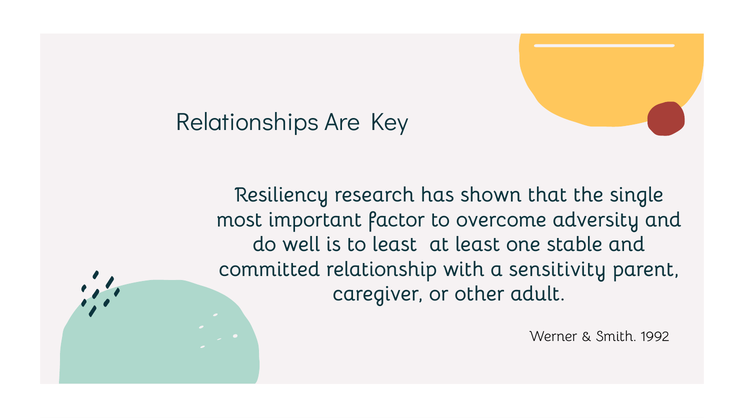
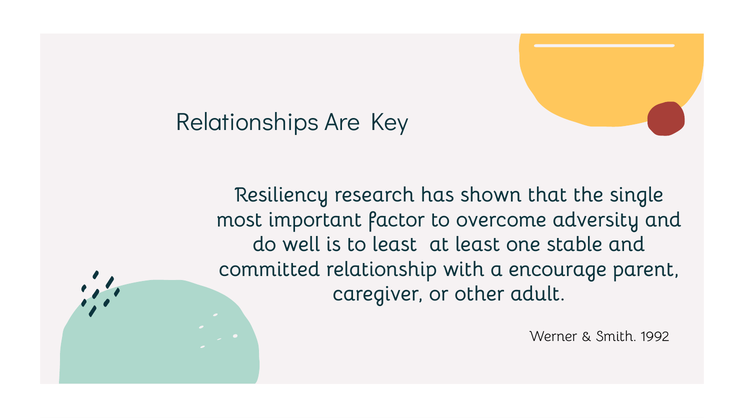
sensitivity: sensitivity -> encourage (558, 270)
